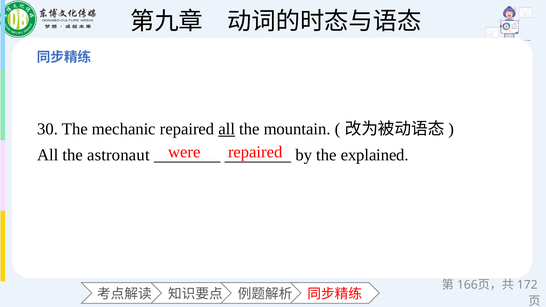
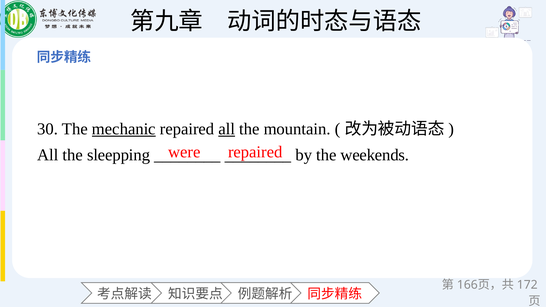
mechanic underline: none -> present (124, 129)
astronaut: astronaut -> sleepping (119, 155)
explained: explained -> weekends (375, 155)
